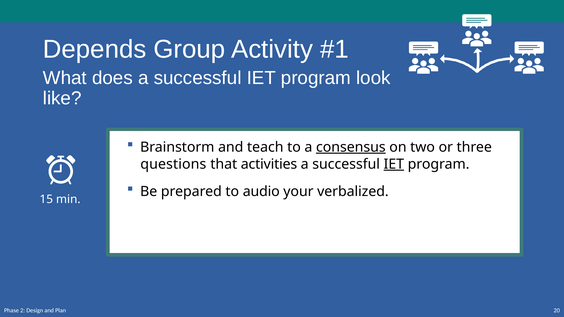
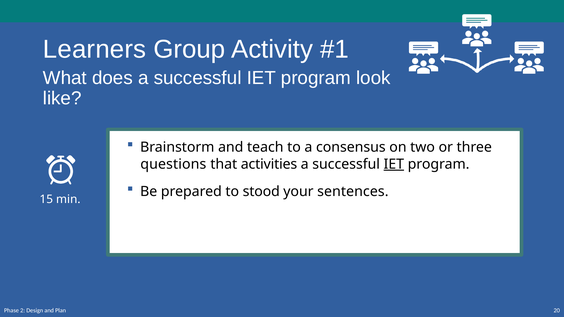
Depends: Depends -> Learners (95, 49)
consensus underline: present -> none (351, 147)
audio: audio -> stood (261, 192)
verbalized: verbalized -> sentences (353, 192)
